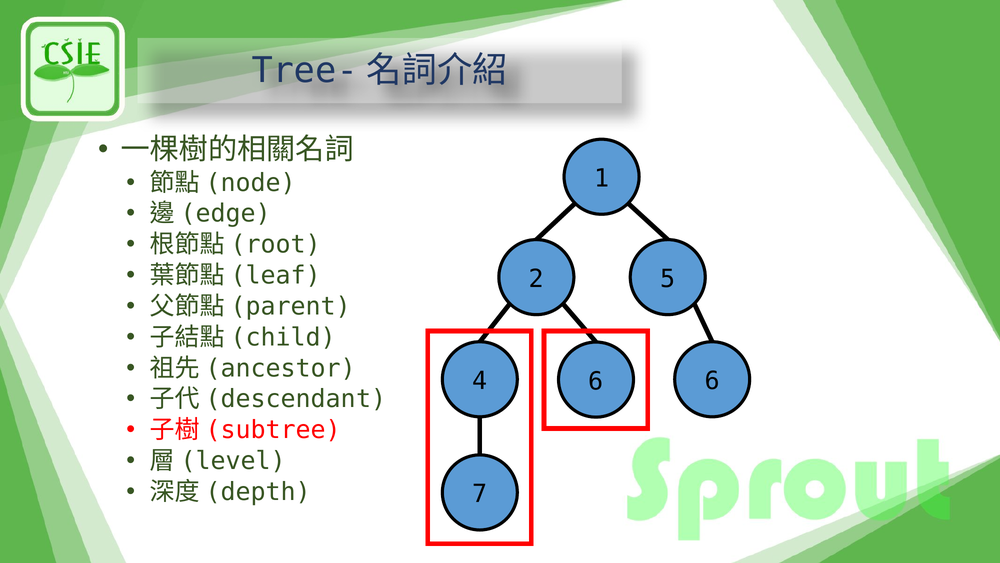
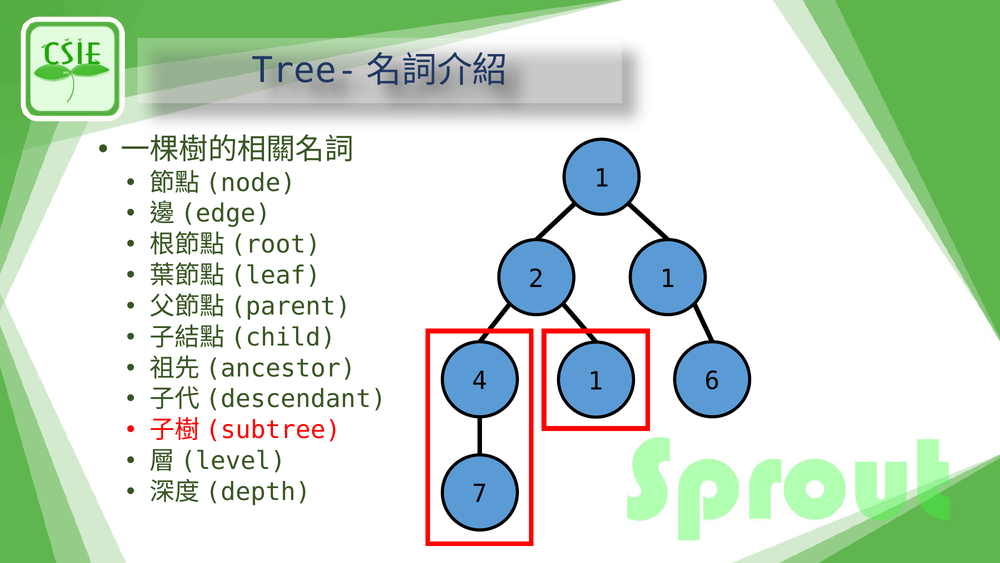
2 5: 5 -> 1 (668, 279)
4 6: 6 -> 1 (596, 381)
